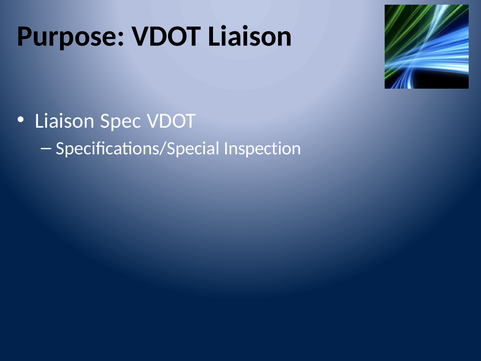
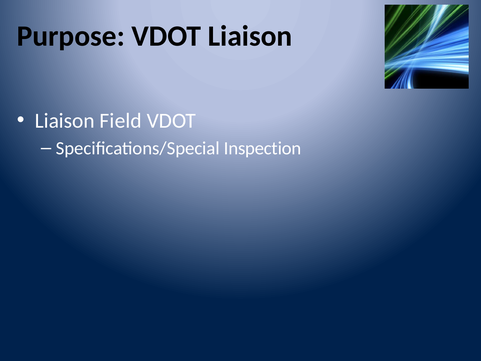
Spec: Spec -> Field (121, 121)
